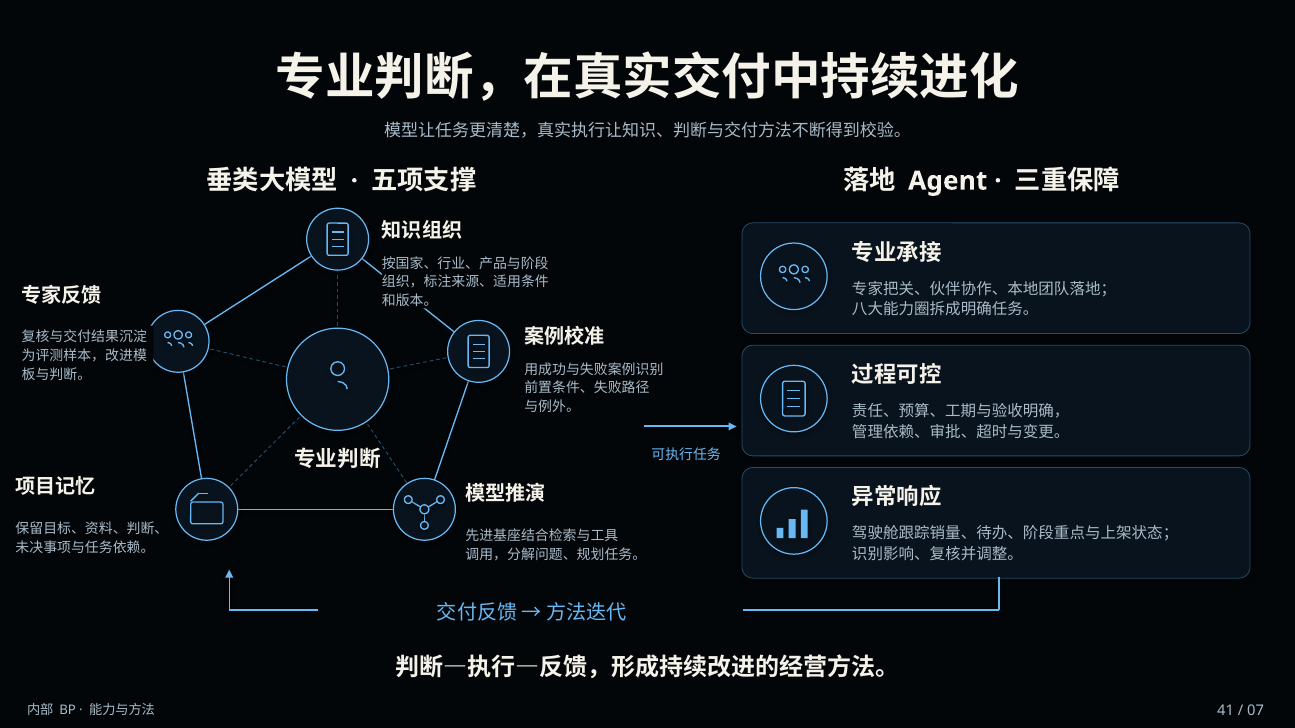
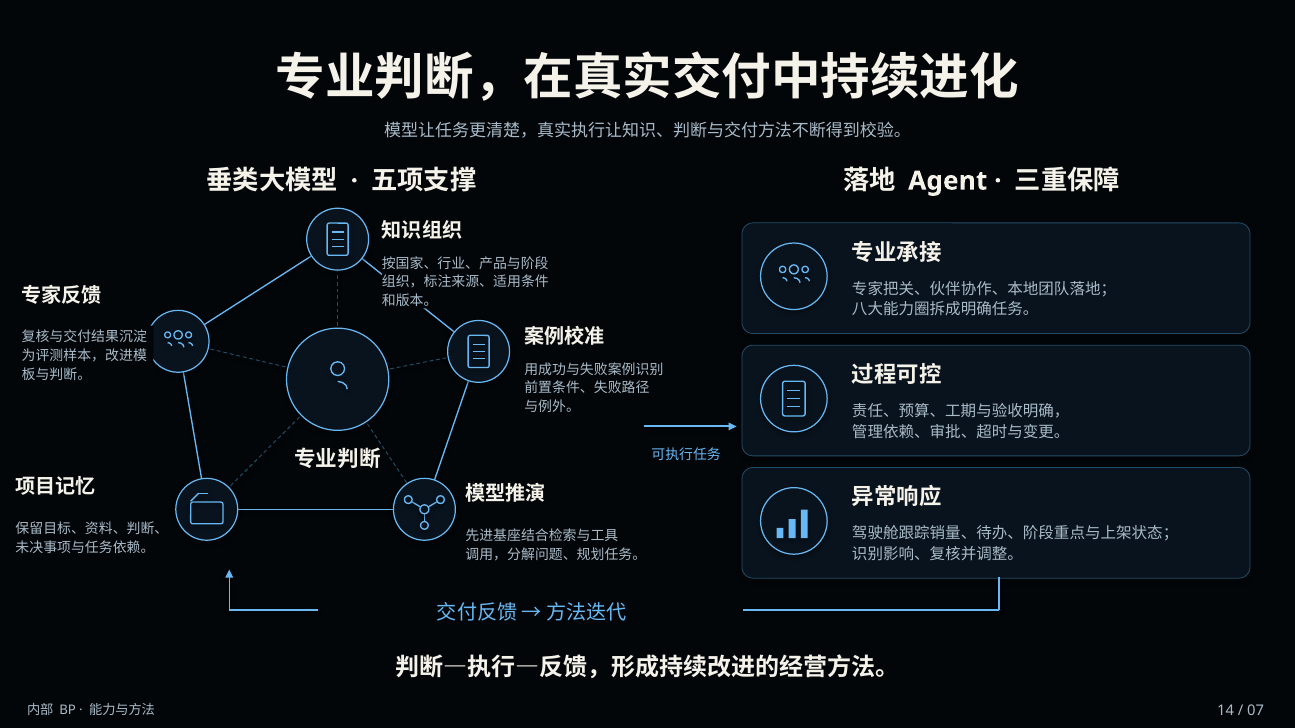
41: 41 -> 14 (1226, 711)
